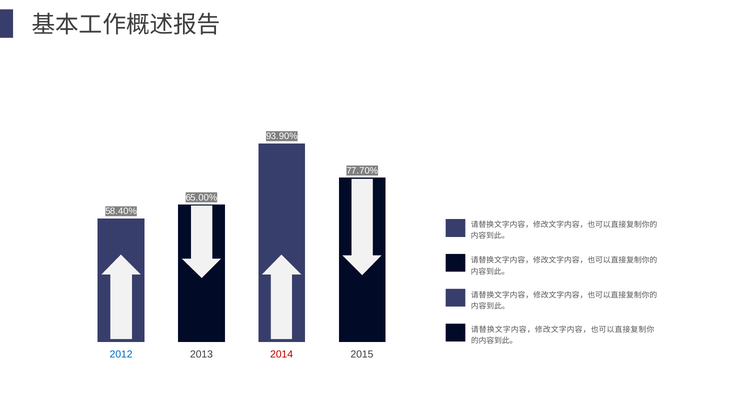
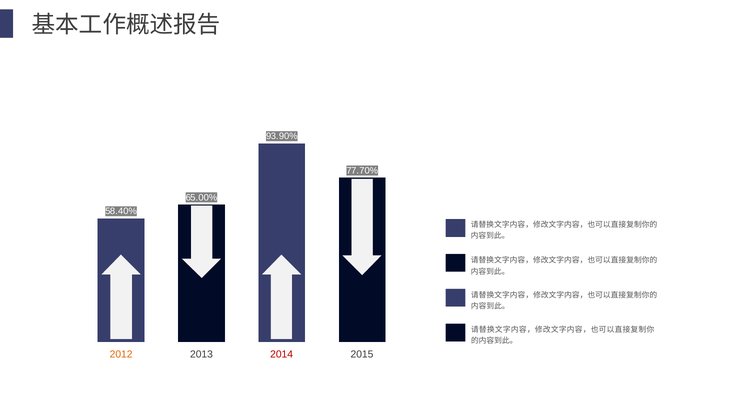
2012 colour: blue -> orange (121, 355)
